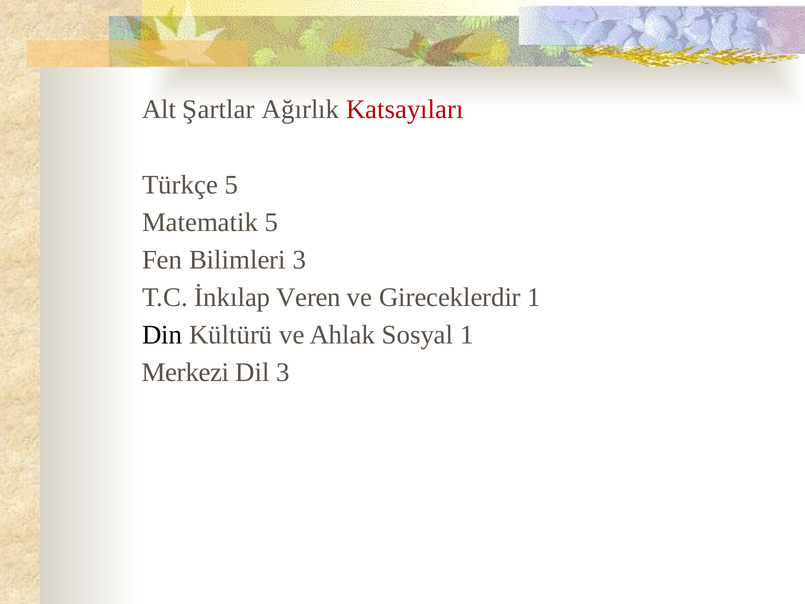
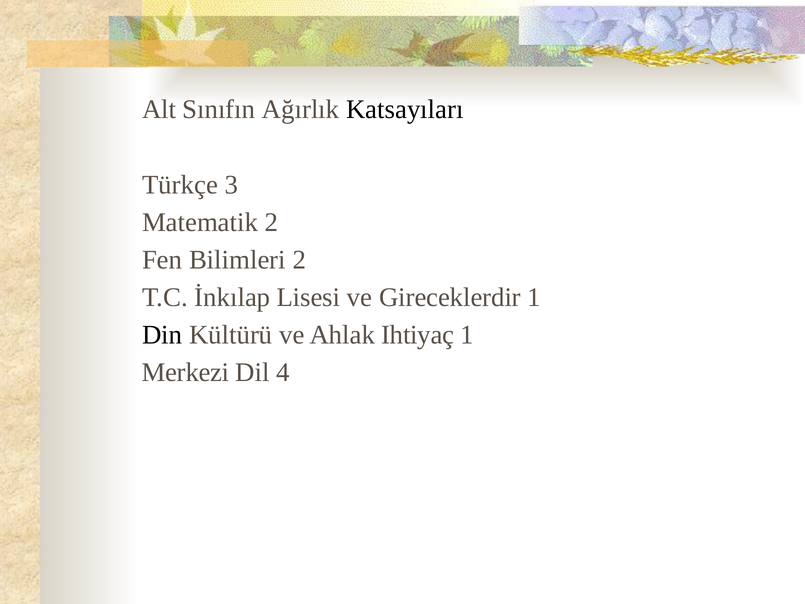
Şartlar: Şartlar -> Sınıfın (219, 110)
Katsayıları colour: red -> black (405, 110)
Türkçe 5: 5 -> 3 (231, 185)
Matematik 5: 5 -> 2 (272, 222)
Bilimleri 3: 3 -> 2 (299, 260)
Veren: Veren -> Lisesi (308, 297)
Sosyal: Sosyal -> Ihtiyaç (418, 335)
Dil 3: 3 -> 4 (283, 372)
